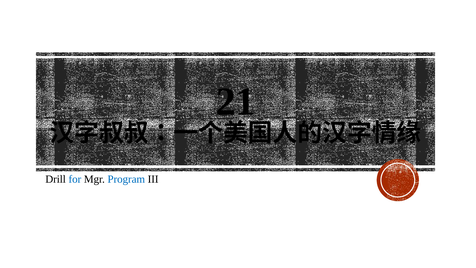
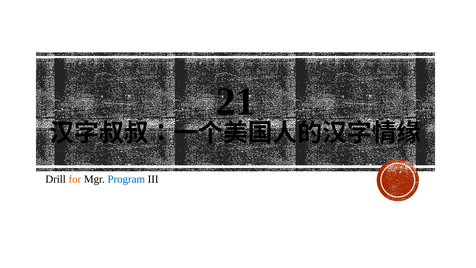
for colour: blue -> orange (75, 179)
